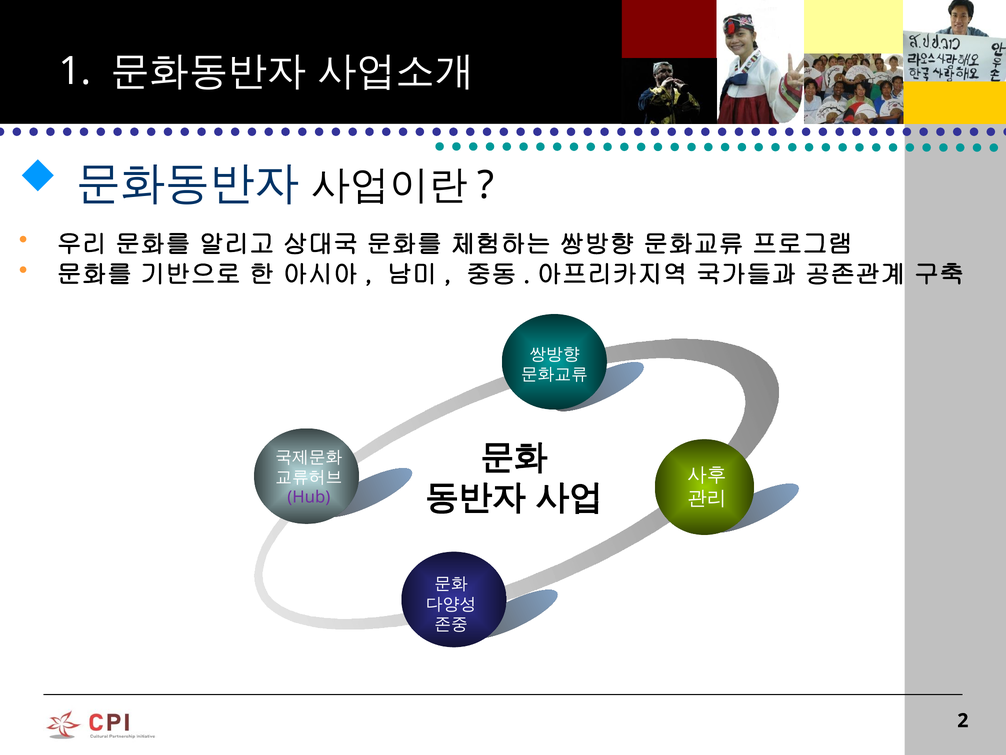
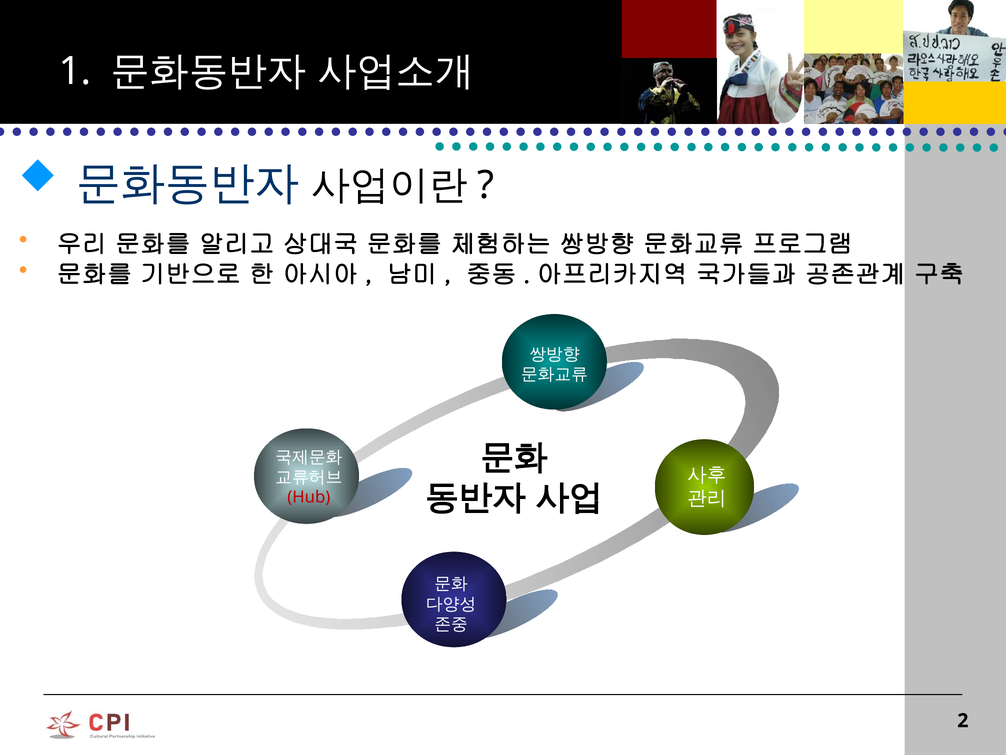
Hub colour: purple -> red (309, 497)
